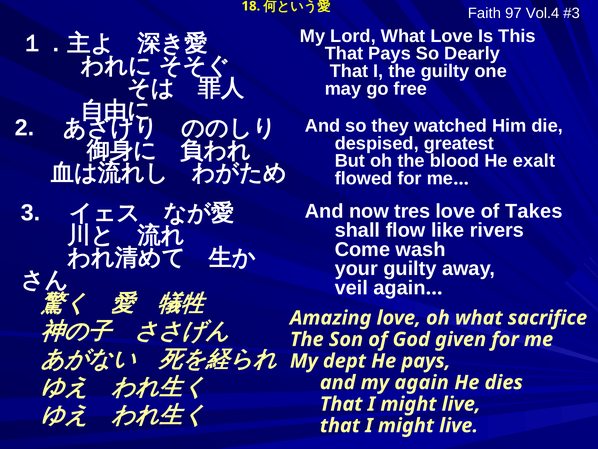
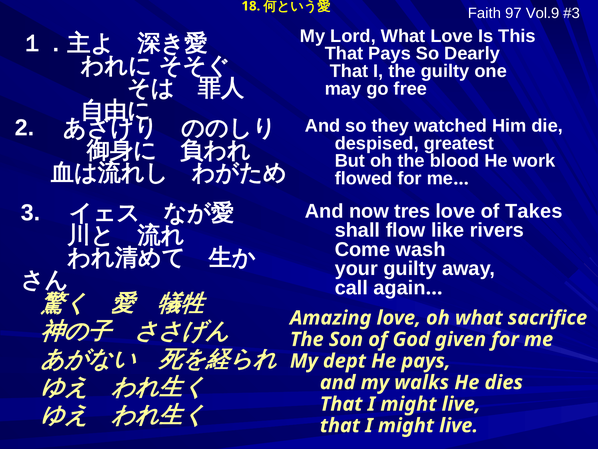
Vol.4: Vol.4 -> Vol.9 (543, 13)
exalt: exalt -> work (534, 161)
veil: veil -> call (351, 287)
my again: again -> walks (422, 382)
